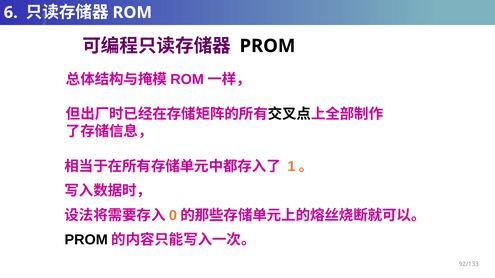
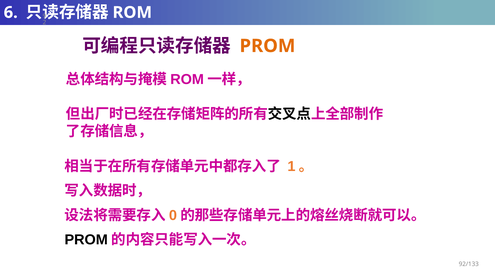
PROM colour: black -> orange (267, 46)
